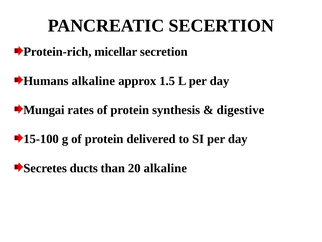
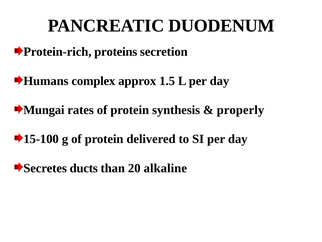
SECERTION: SECERTION -> DUODENUM (221, 26)
micellar: micellar -> proteins (116, 52)
Humans alkaline: alkaline -> complex (93, 81)
digestive: digestive -> properly (240, 110)
